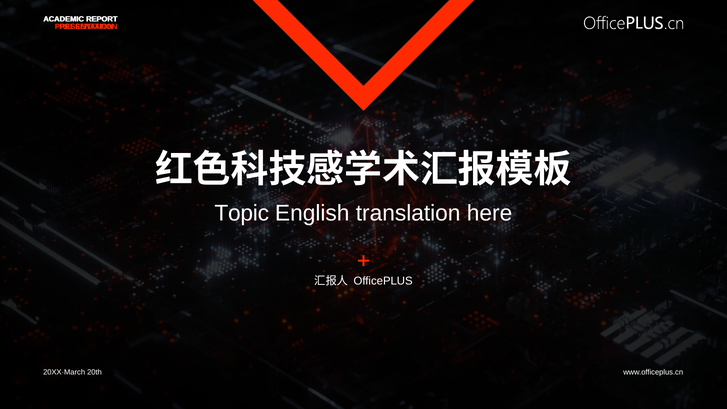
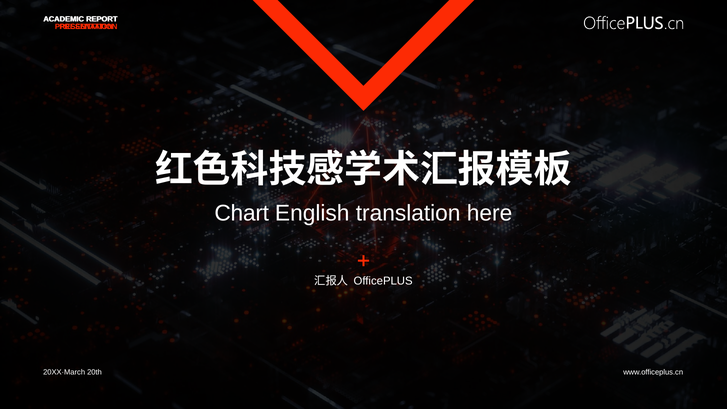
Topic: Topic -> Chart (242, 213)
